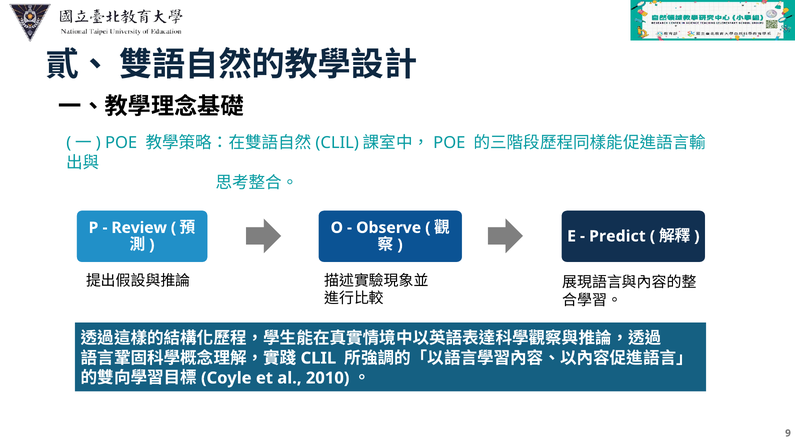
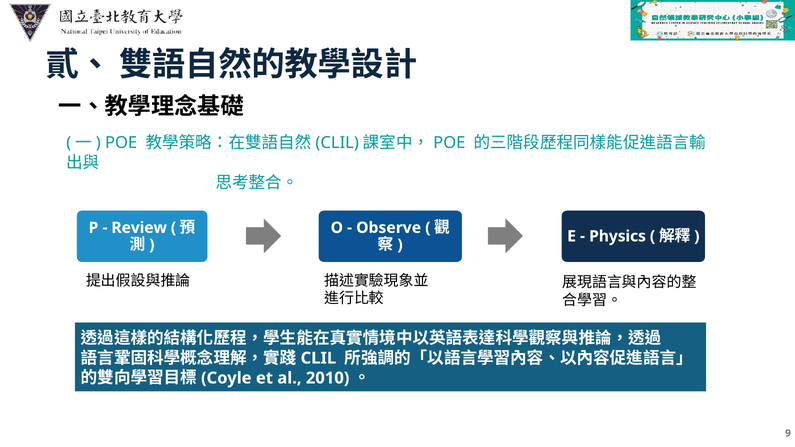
Predict: Predict -> Physics (618, 236)
